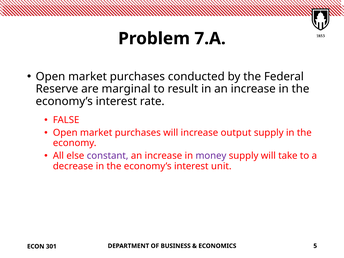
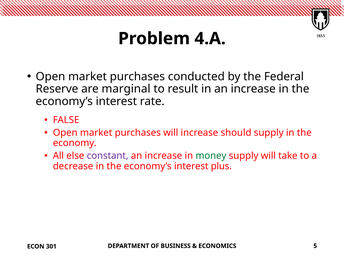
7.A: 7.A -> 4.A (210, 39)
output: output -> should (236, 133)
money colour: purple -> green (211, 156)
unit: unit -> plus (221, 166)
